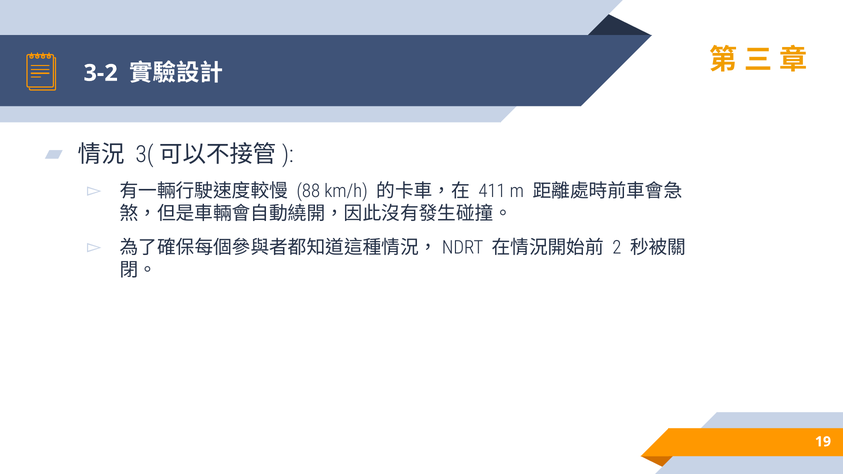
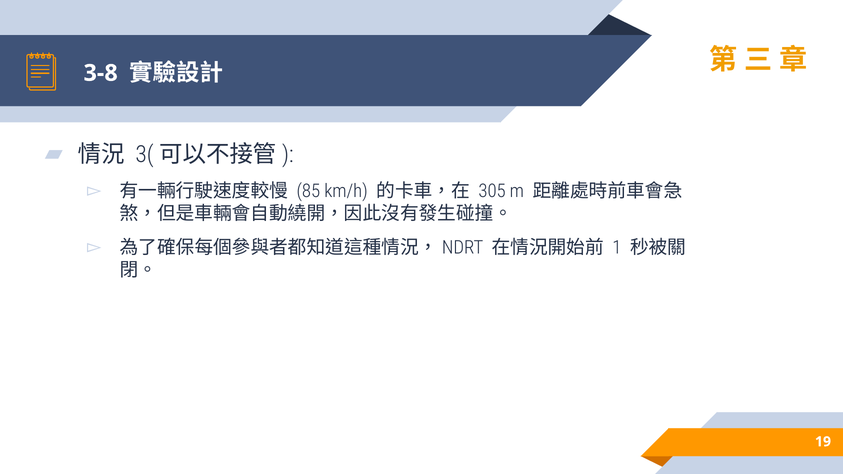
3-2: 3-2 -> 3-8 (101, 73)
88: 88 -> 85 (308, 191)
411: 411 -> 305 (492, 191)
2: 2 -> 1 (617, 248)
